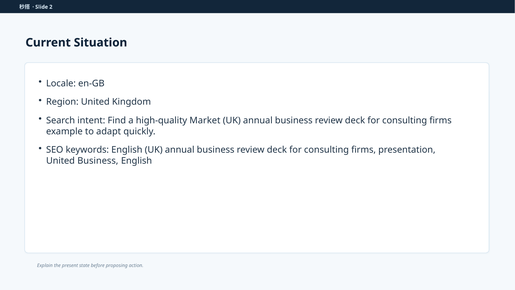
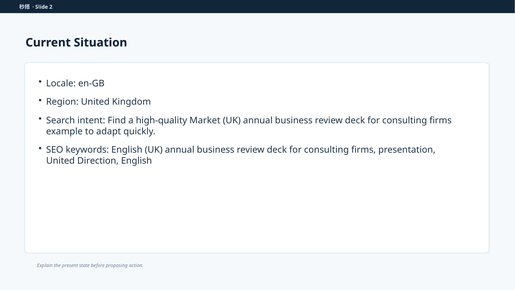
United Business: Business -> Direction (98, 161)
